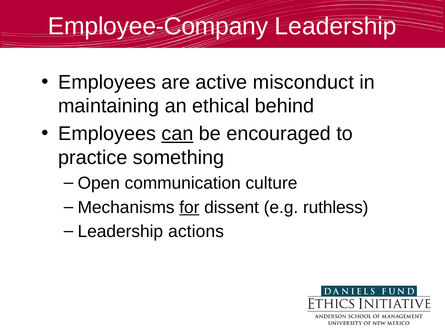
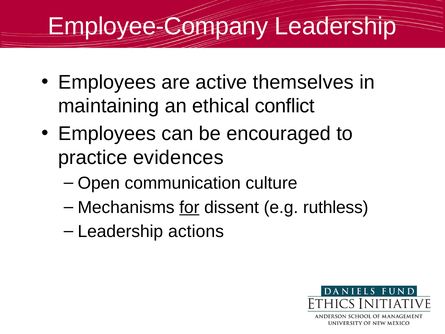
misconduct: misconduct -> themselves (303, 82)
behind: behind -> conflict (285, 106)
can underline: present -> none (177, 134)
something: something -> evidences (178, 157)
